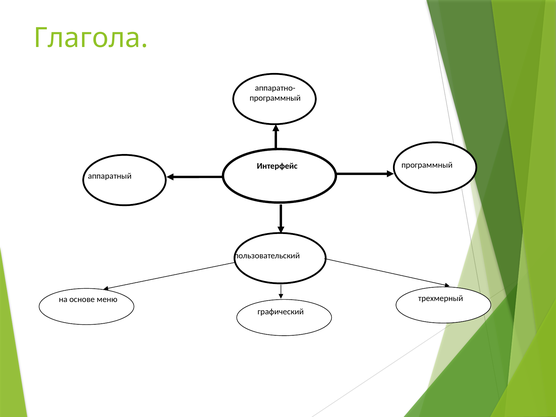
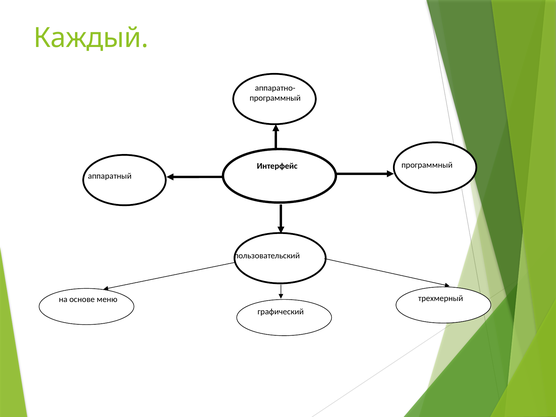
Глагола: Глагола -> Каждый (91, 38)
